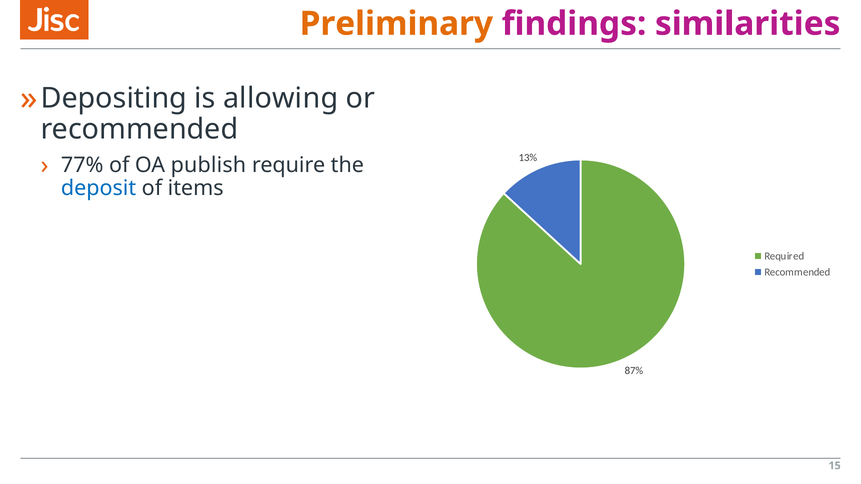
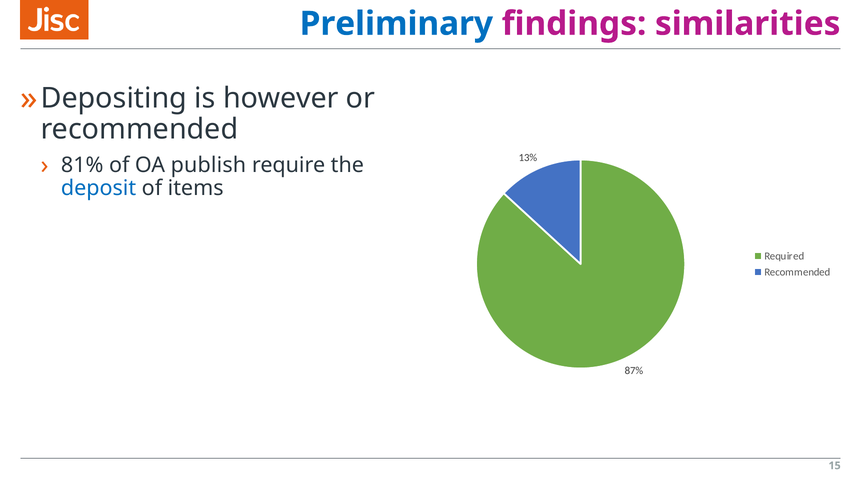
Preliminary colour: orange -> blue (396, 24)
allowing: allowing -> however (281, 98)
77%: 77% -> 81% (82, 165)
